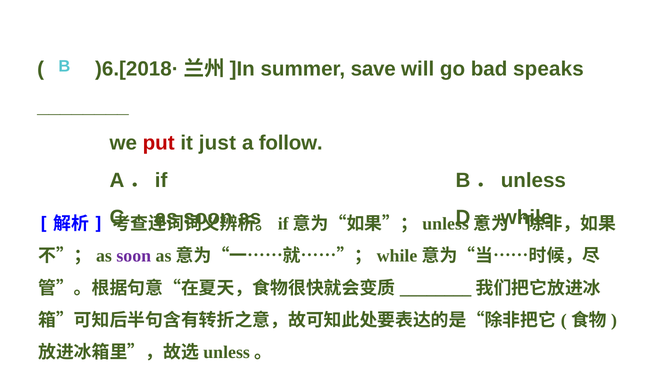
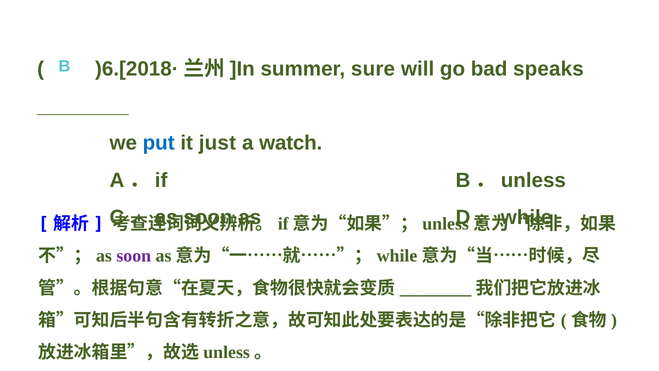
save: save -> sure (373, 69)
put colour: red -> blue (159, 143)
follow: follow -> watch (291, 143)
